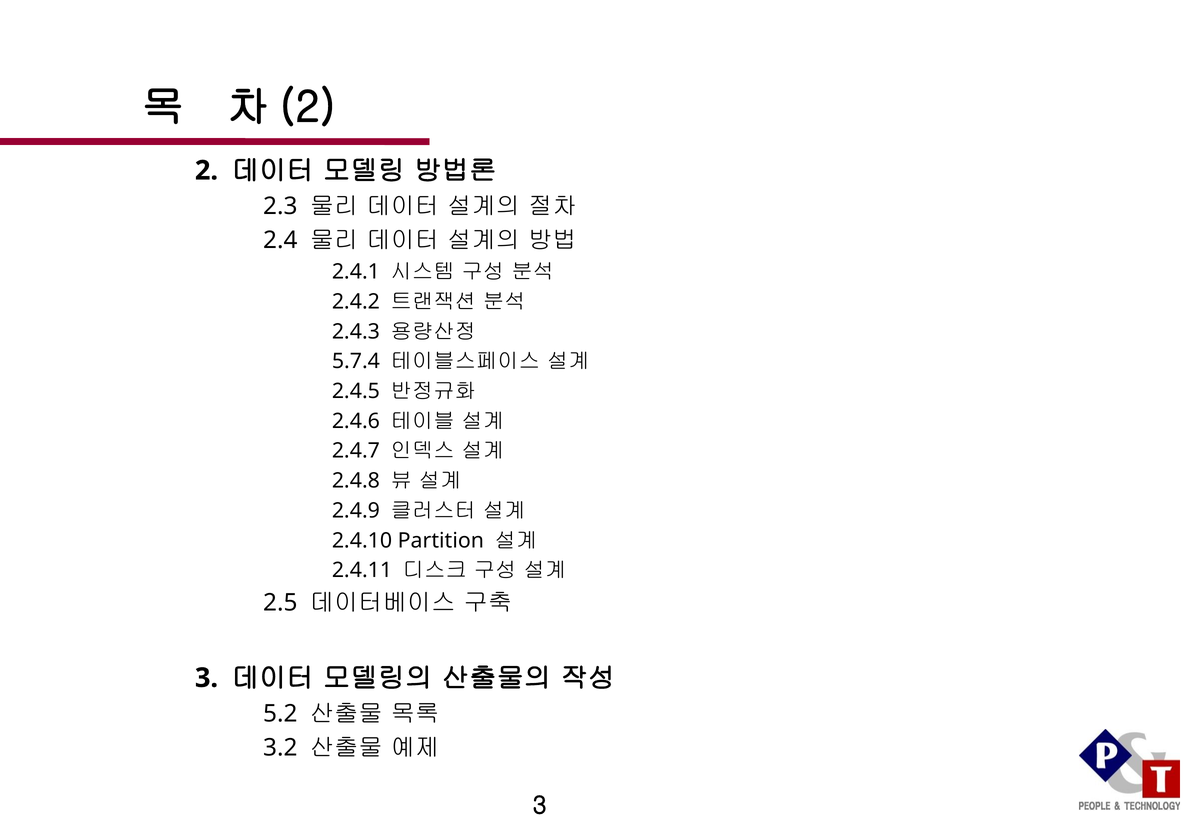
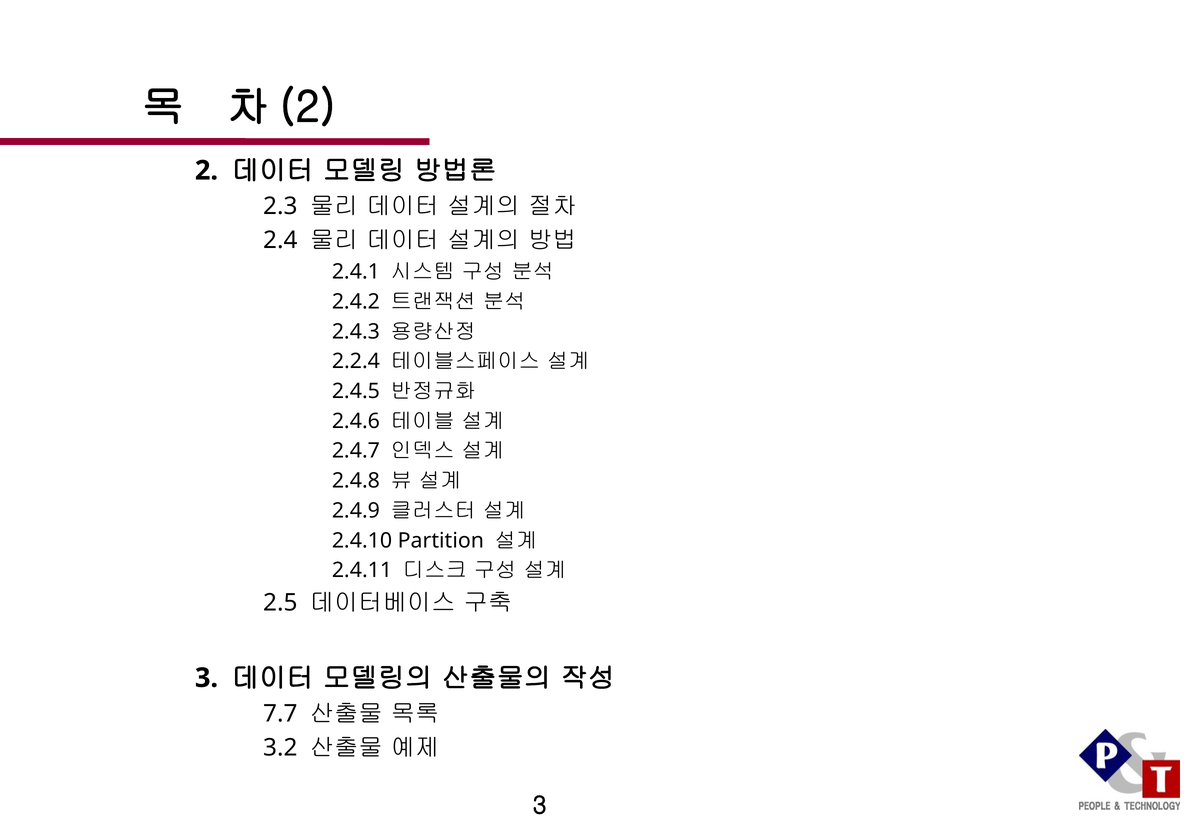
5.7.4: 5.7.4 -> 2.2.4 (356, 362)
5.2: 5.2 -> 7.7 (281, 714)
